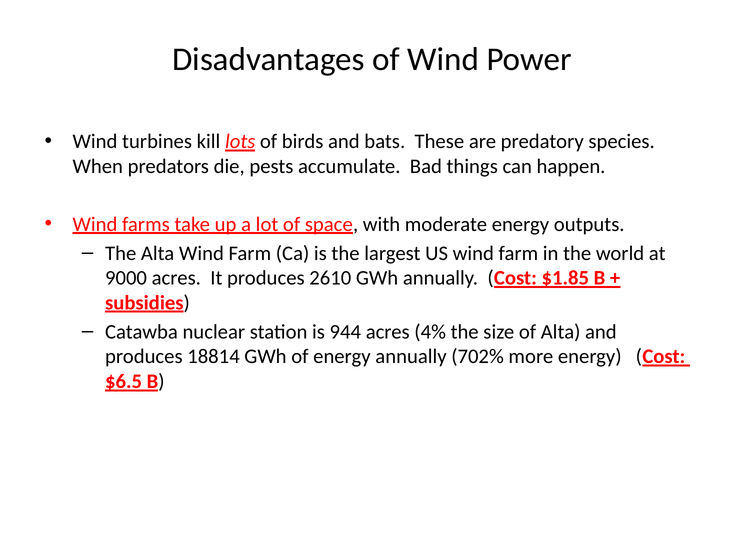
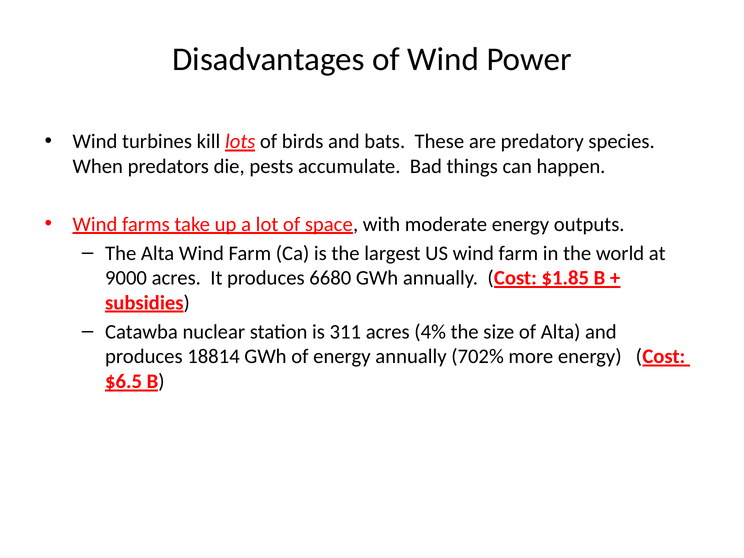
2610: 2610 -> 6680 (330, 278)
944: 944 -> 311 (345, 332)
